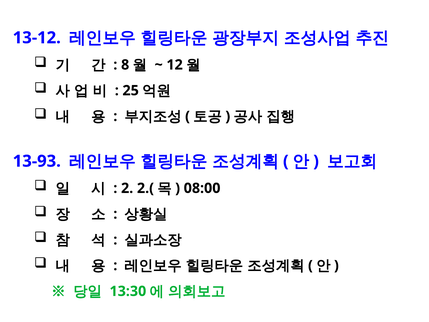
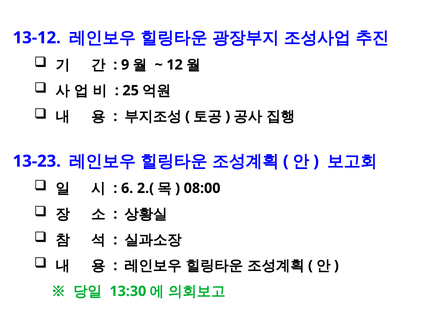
8: 8 -> 9 (125, 65)
13-93: 13-93 -> 13-23 (37, 161)
2: 2 -> 6 (127, 188)
